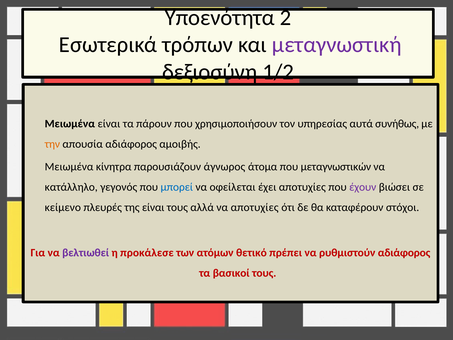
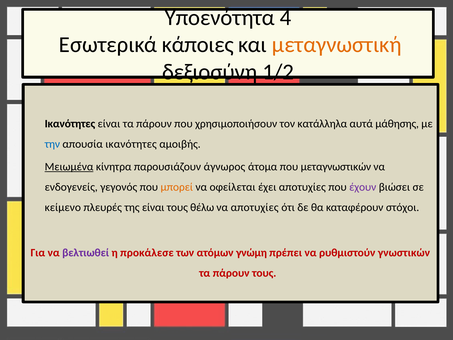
2: 2 -> 4 (286, 18)
τρόπων: τρόπων -> κάποιες (198, 45)
μεταγνωστική colour: purple -> orange (337, 45)
Μειωμένα: Μειωμένα -> Ικανότητες (70, 124)
υπηρεσίας: υπηρεσίας -> κατάλληλα (322, 124)
συνήθως: συνήθως -> μάθησης (397, 124)
την colour: orange -> blue (52, 144)
απουσία αδιάφορος: αδιάφορος -> ικανότητες (131, 144)
Μειωμένα underline: none -> present (69, 167)
κατάλληλο: κατάλληλο -> ενδογενείς (71, 187)
μπορεί colour: blue -> orange (177, 187)
αλλά: αλλά -> θέλω (202, 207)
θετικό: θετικό -> γνώμη (252, 253)
ρυθμιστούν αδιάφορος: αδιάφορος -> γνωστικών (404, 253)
βασικοί: βασικοί -> πάρουν (231, 273)
